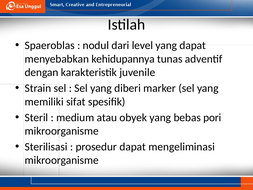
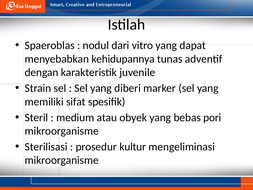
level: level -> vitro (142, 45)
prosedur dapat: dapat -> kultur (133, 147)
